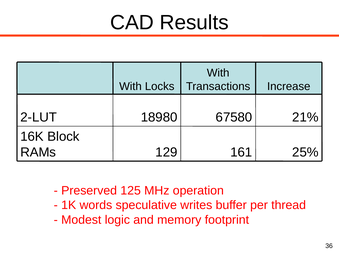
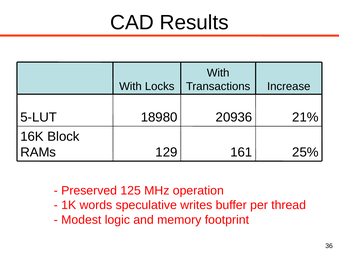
2-LUT: 2-LUT -> 5-LUT (39, 117)
67580: 67580 -> 20936 (234, 117)
